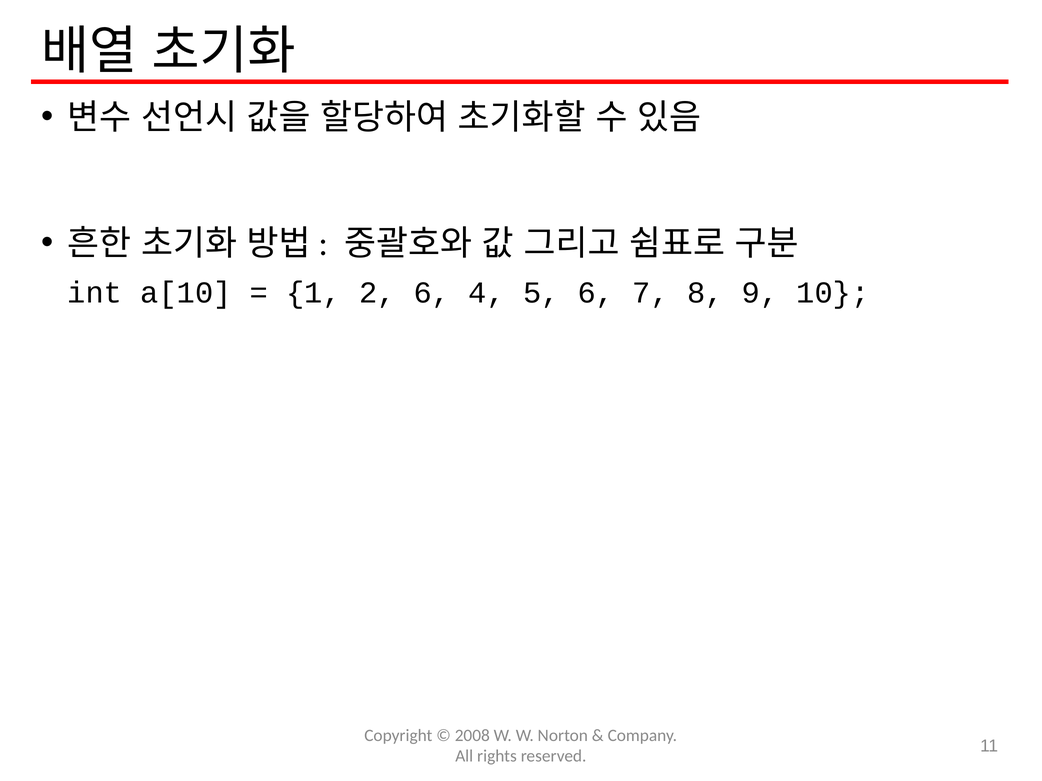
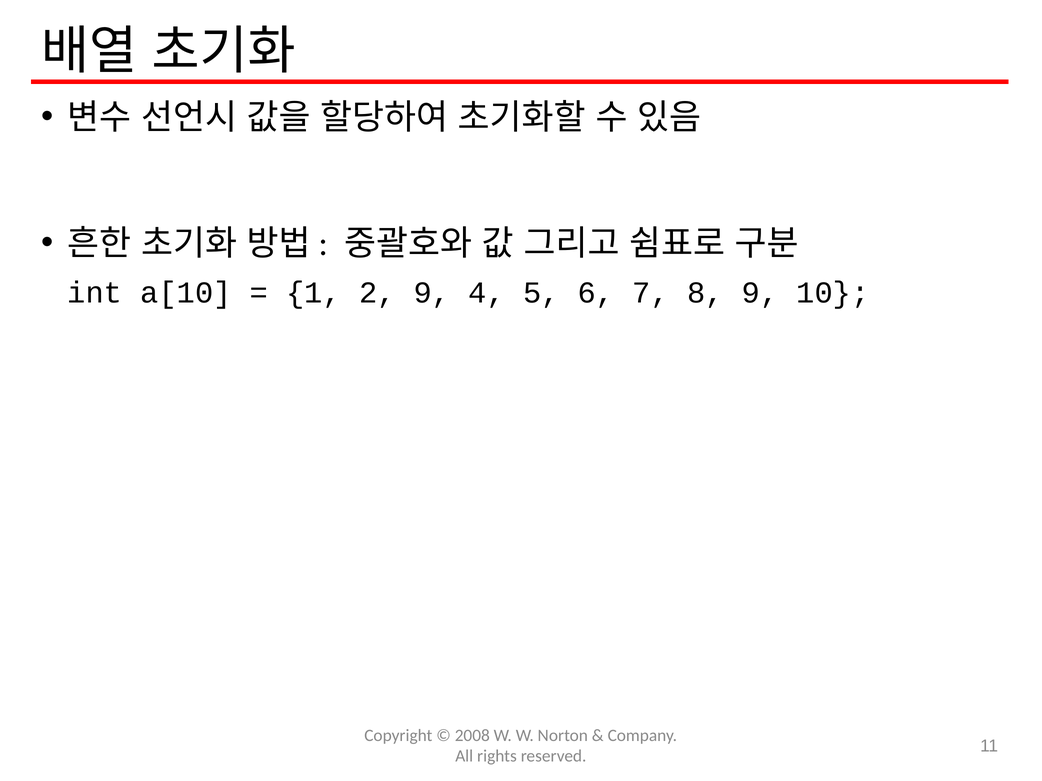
2 6: 6 -> 9 (432, 293)
